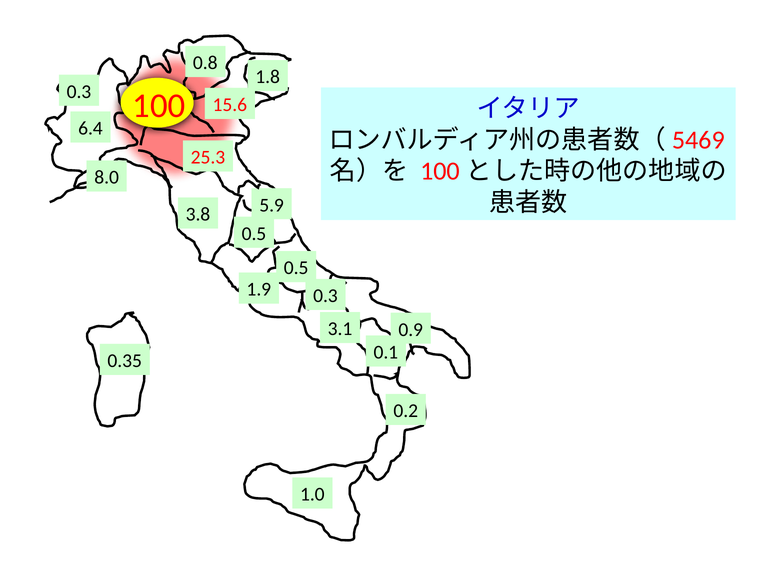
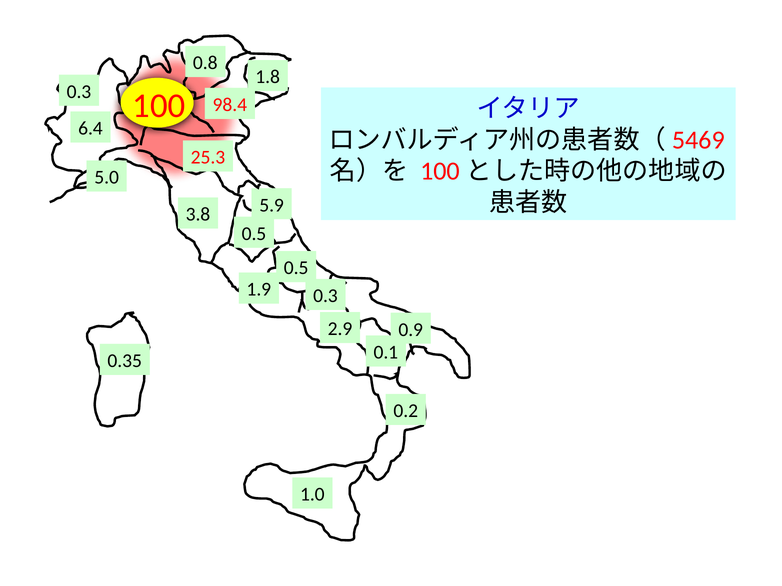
15.6: 15.6 -> 98.4 (230, 105)
8.0: 8.0 -> 5.0 (107, 178)
3.1: 3.1 -> 2.9 (340, 329)
